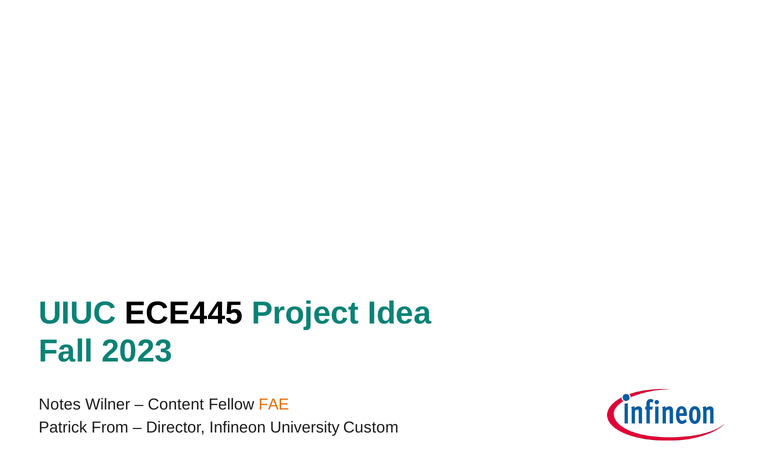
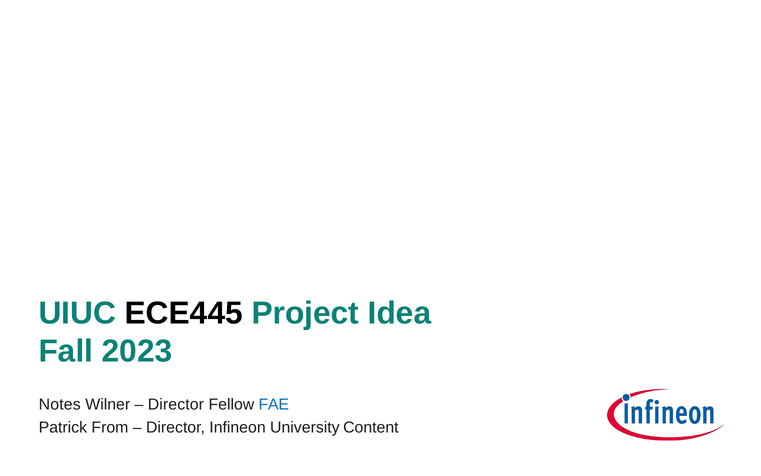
Content: Content -> Director (176, 404)
FAE colour: orange -> blue (274, 404)
Custom: Custom -> Content (371, 427)
